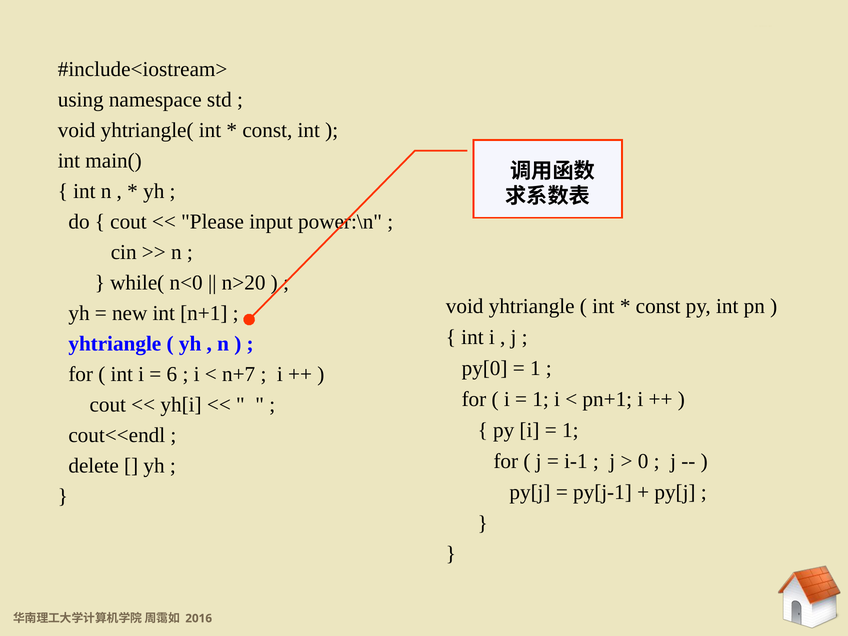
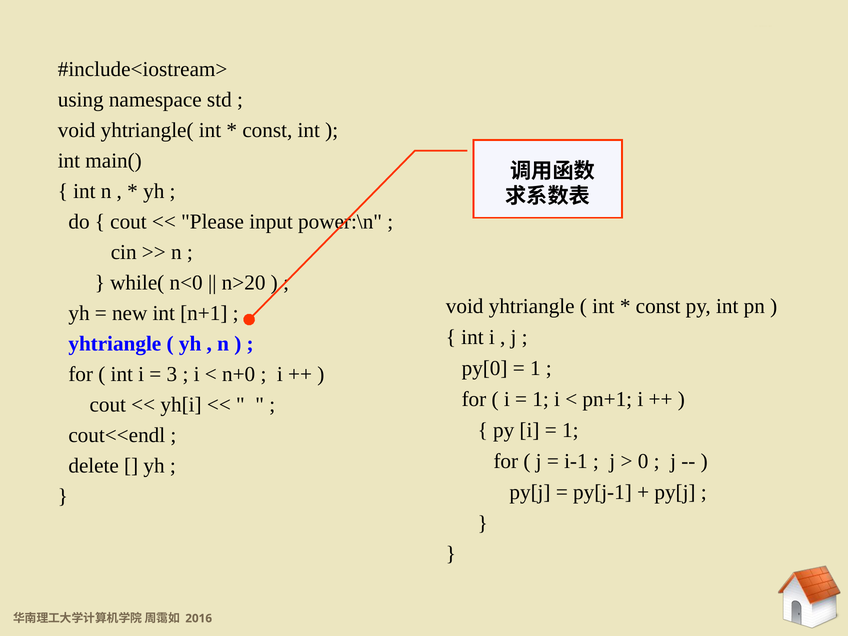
6: 6 -> 3 (172, 374)
n+7: n+7 -> n+0 (239, 374)
